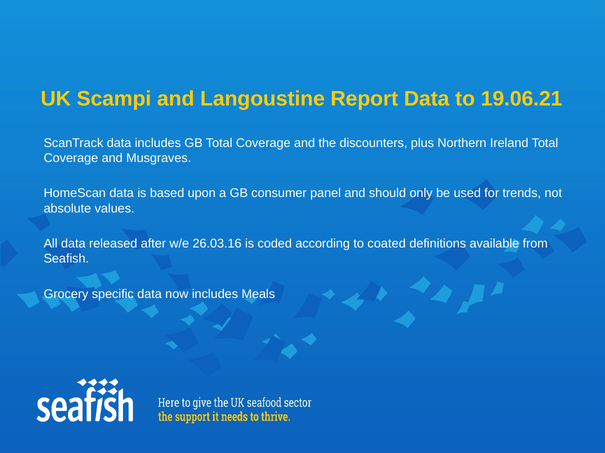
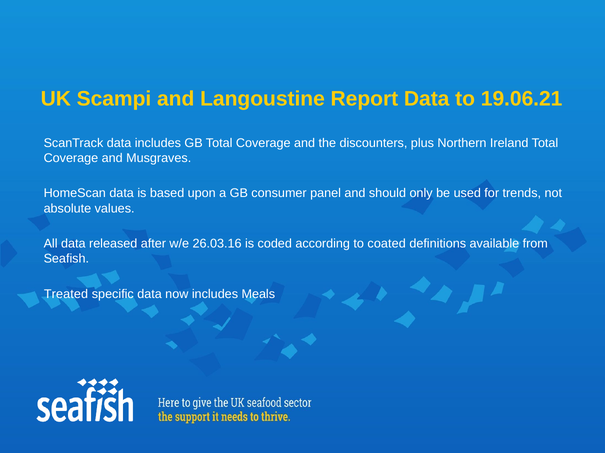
Grocery: Grocery -> Treated (66, 294)
